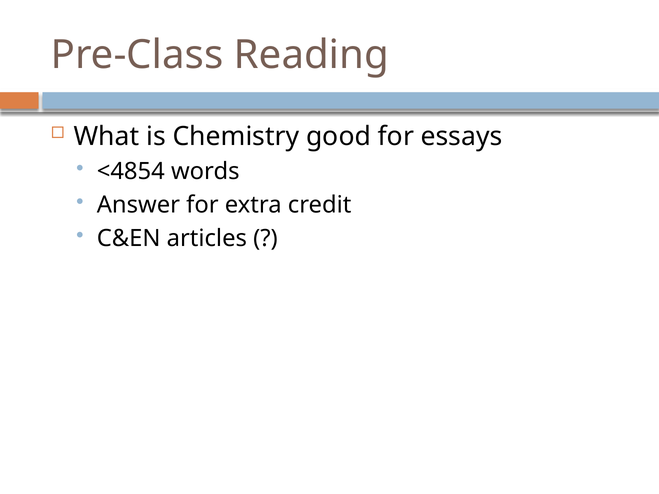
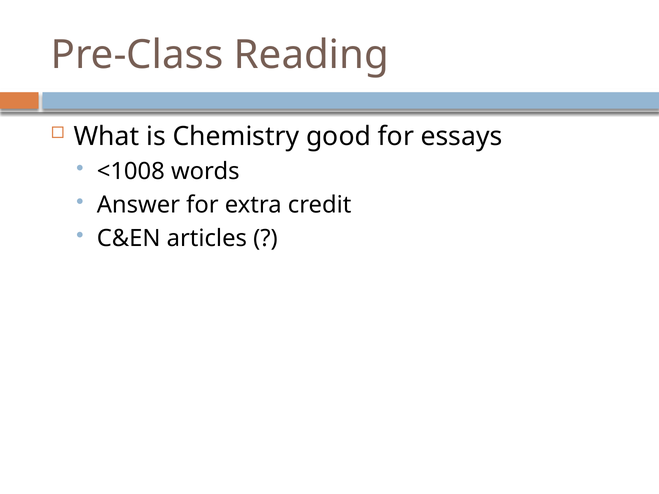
<4854: <4854 -> <1008 (131, 171)
